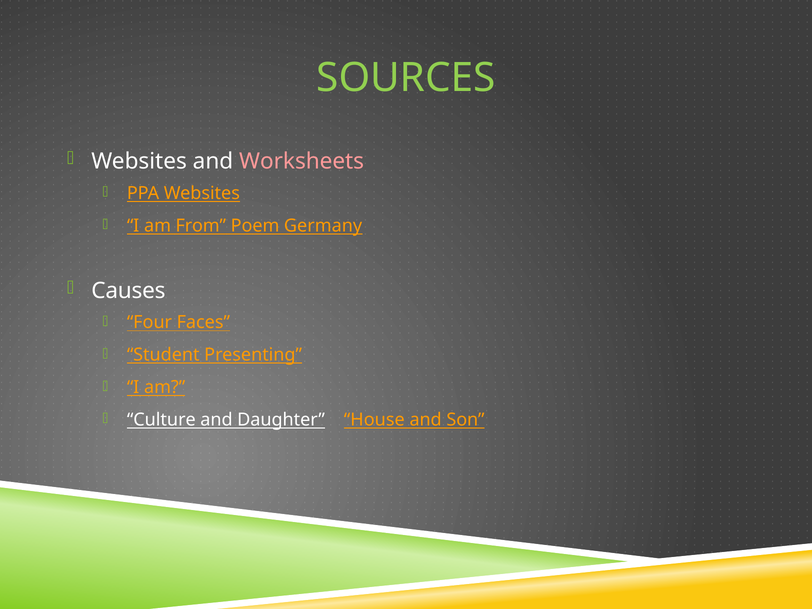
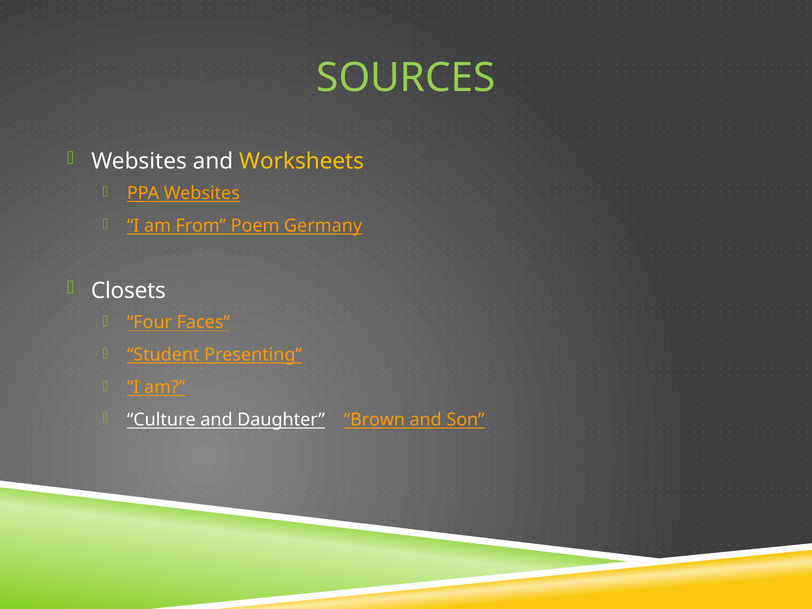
Worksheets colour: pink -> yellow (302, 161)
Causes: Causes -> Closets (128, 291)
House: House -> Brown (374, 420)
